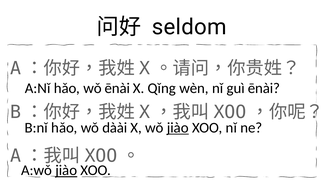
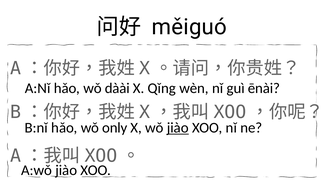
seldom: seldom -> měiguó (189, 27)
wǒ ēnài: ēnài -> dàài (117, 88)
dàài: dàài -> only (115, 128)
jiào underline: present -> none (66, 171)
